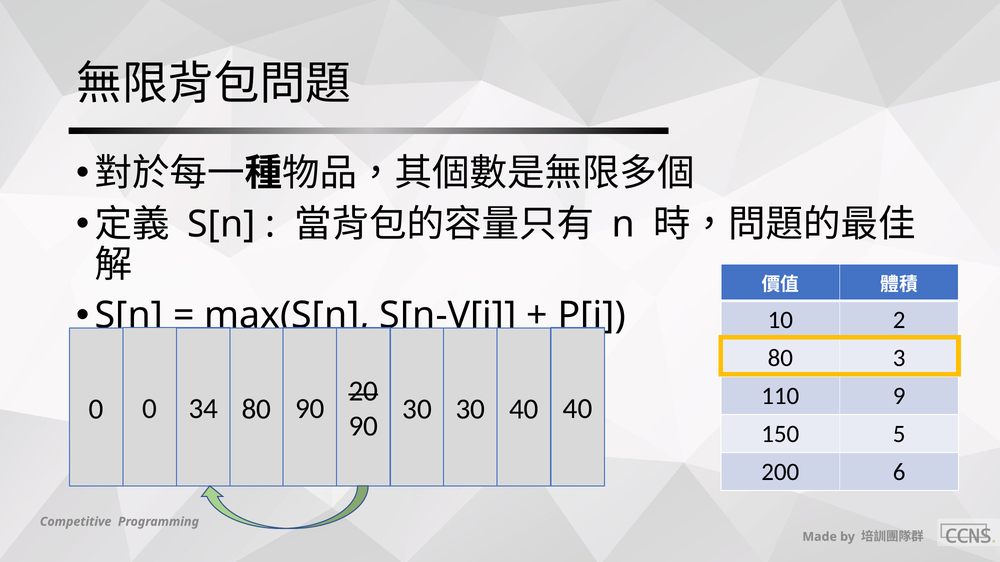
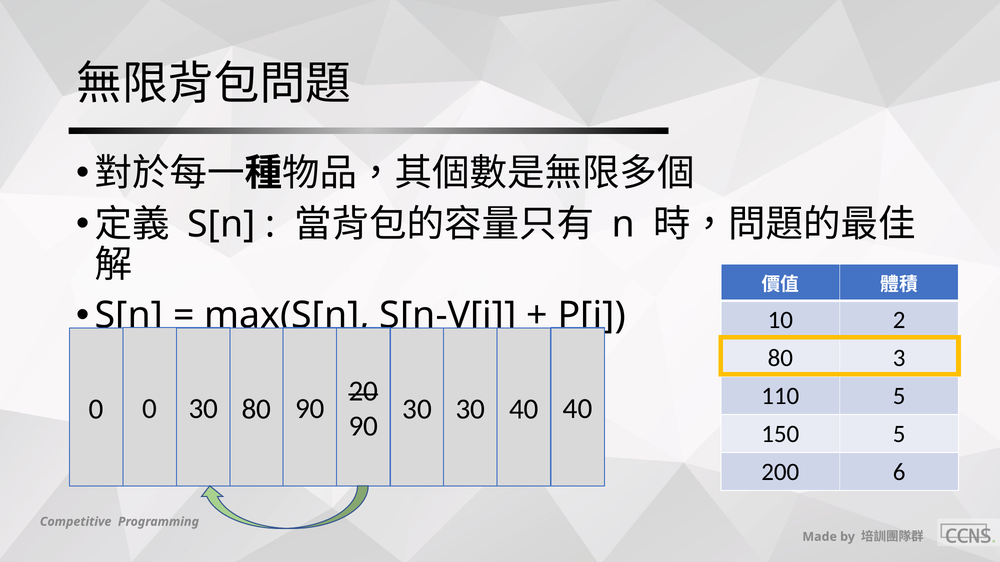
110 9: 9 -> 5 (899, 396)
0 34: 34 -> 30 (203, 409)
